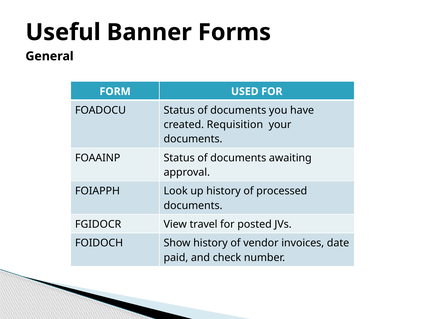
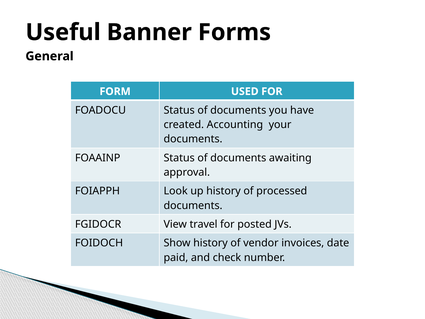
Requisition: Requisition -> Accounting (235, 125)
